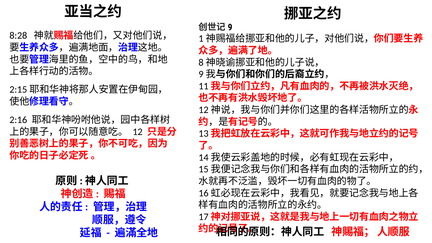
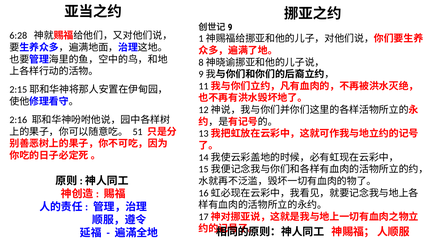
8:28: 8:28 -> 6:28 (18, 36)
12: 12 -> 51 (138, 132)
